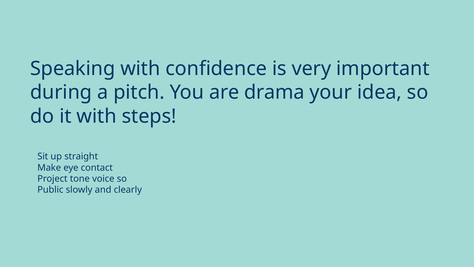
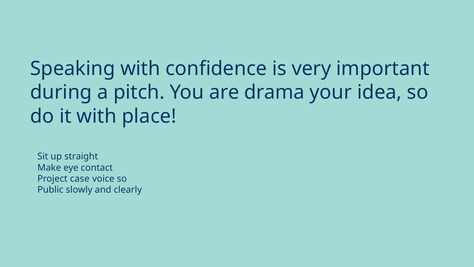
steps: steps -> place (149, 116)
tone: tone -> case (80, 178)
